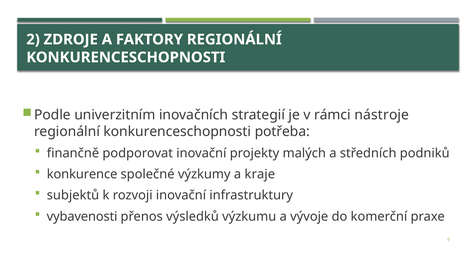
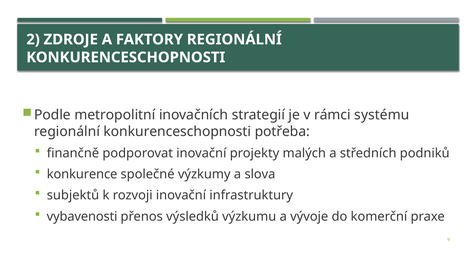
univerzitním: univerzitním -> metropolitní (115, 115)
nástroje: nástroje -> systému (382, 115)
kraje: kraje -> slova (260, 174)
